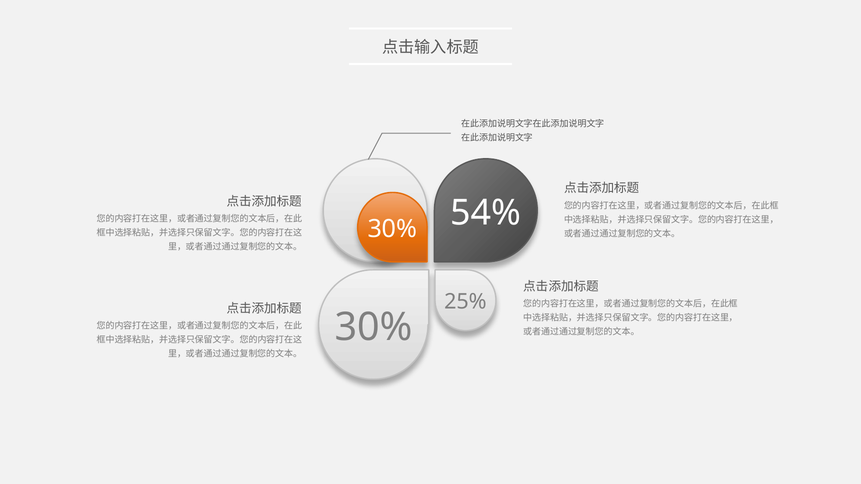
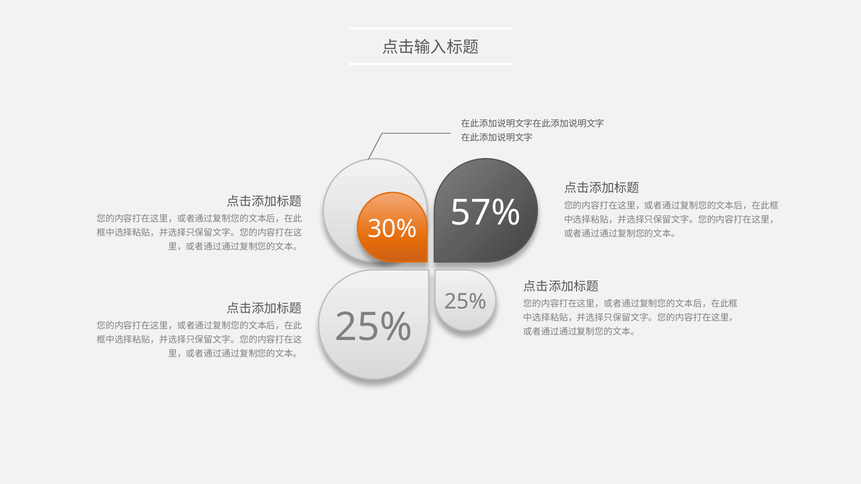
54%: 54% -> 57% (486, 213)
30%: 30% -> 25% (374, 328)
